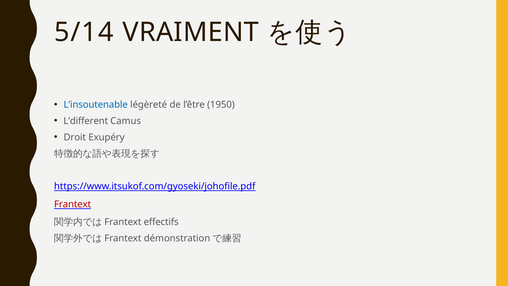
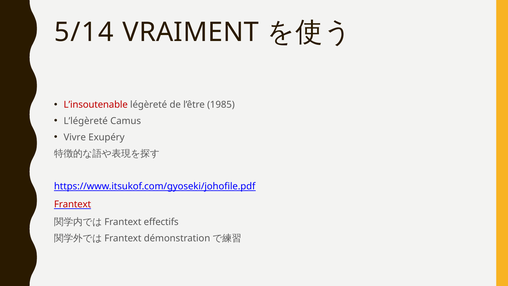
L’insoutenable colour: blue -> red (96, 105)
1950: 1950 -> 1985 (221, 105)
L’different: L’different -> L’légèreté (86, 121)
Droit: Droit -> Vivre (75, 137)
